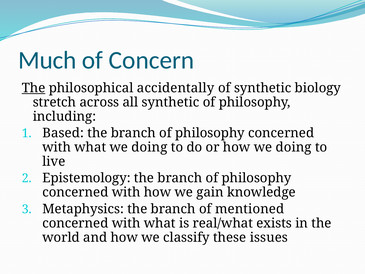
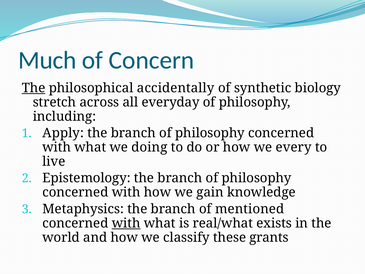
all synthetic: synthetic -> everyday (171, 102)
Based: Based -> Apply (63, 133)
how we doing: doing -> every (294, 147)
with underline: none -> present (126, 223)
issues: issues -> grants (269, 237)
